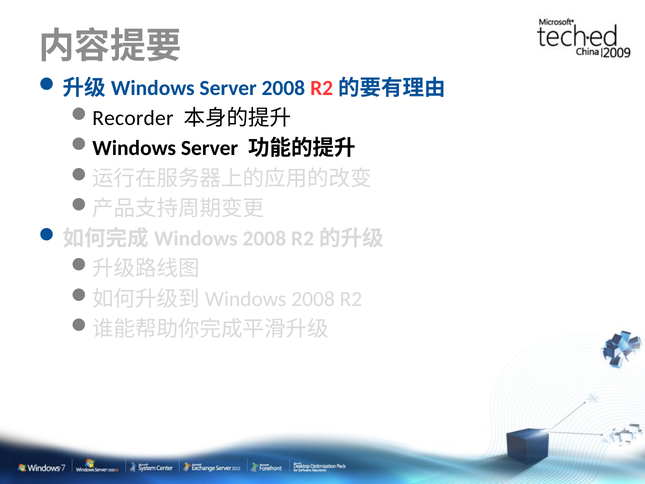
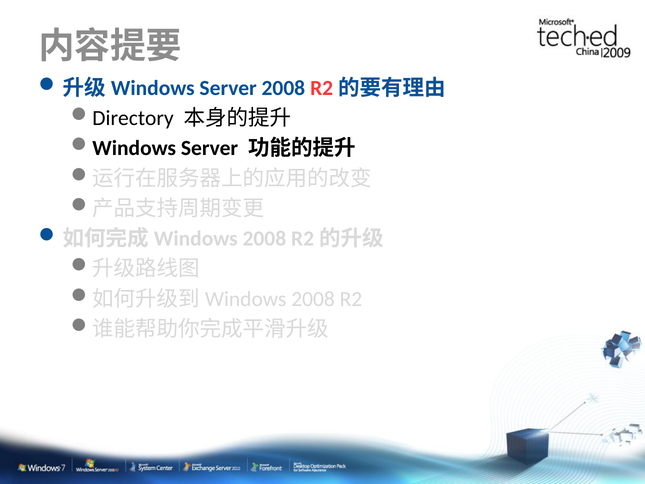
Recorder: Recorder -> Directory (133, 118)
